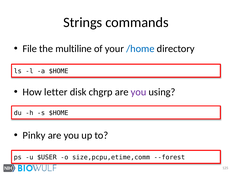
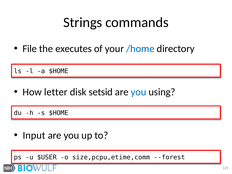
multiline: multiline -> executes (74, 49)
chgrp: chgrp -> setsid (101, 92)
you colour: purple -> blue (139, 92)
Pinky: Pinky -> Input (34, 135)
